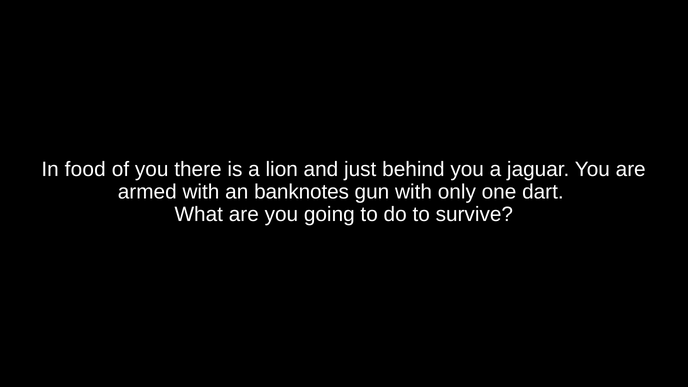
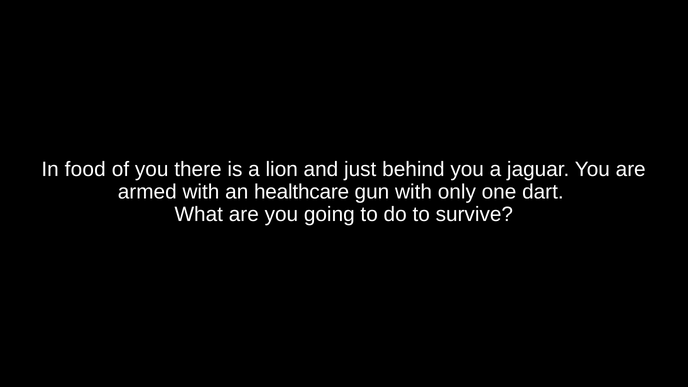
banknotes: banknotes -> healthcare (302, 192)
